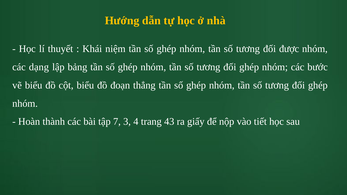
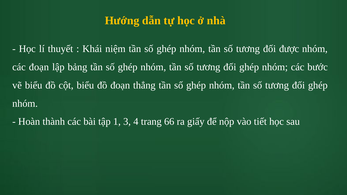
các dạng: dạng -> đoạn (39, 67)
7: 7 -> 1 (117, 122)
43: 43 -> 66 (169, 122)
